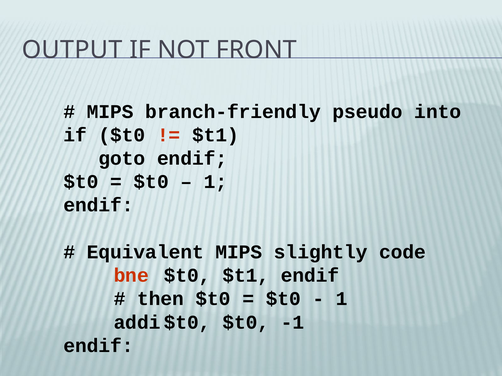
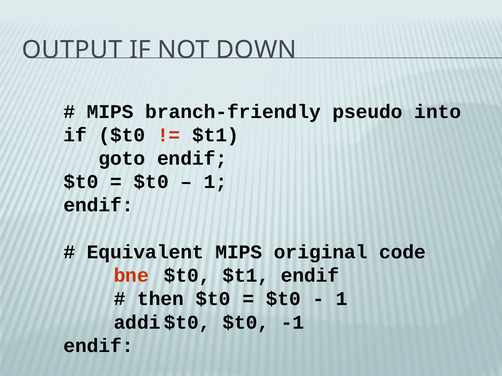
FRONT: FRONT -> DOWN (256, 50)
slightly: slightly -> original (321, 252)
